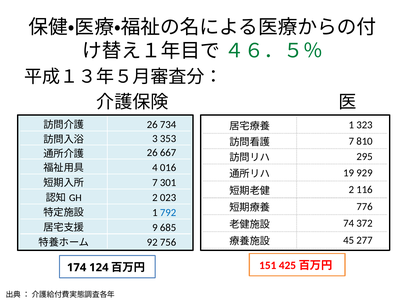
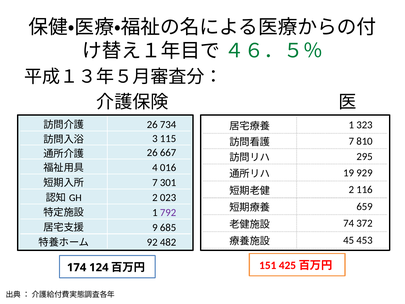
353: 353 -> 115 (168, 139)
776: 776 -> 659 (365, 206)
792 colour: blue -> purple (168, 212)
277: 277 -> 453 (364, 240)
756: 756 -> 482 (168, 242)
